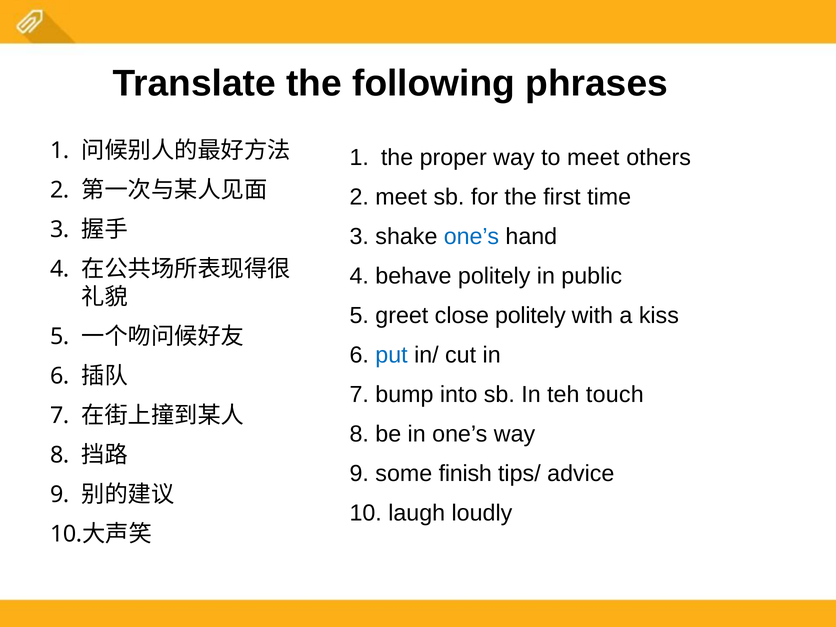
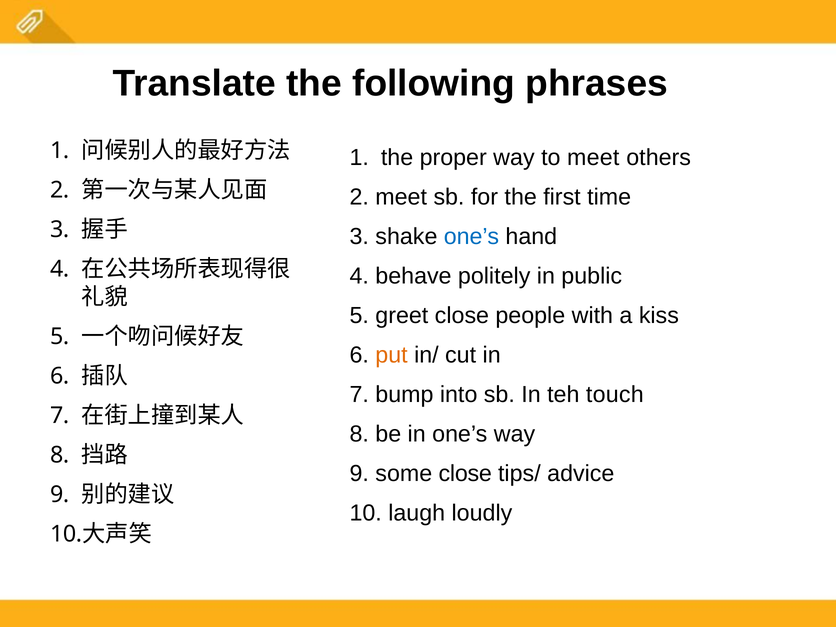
close politely: politely -> people (530, 316)
put colour: blue -> orange (391, 355)
some finish: finish -> close (465, 474)
